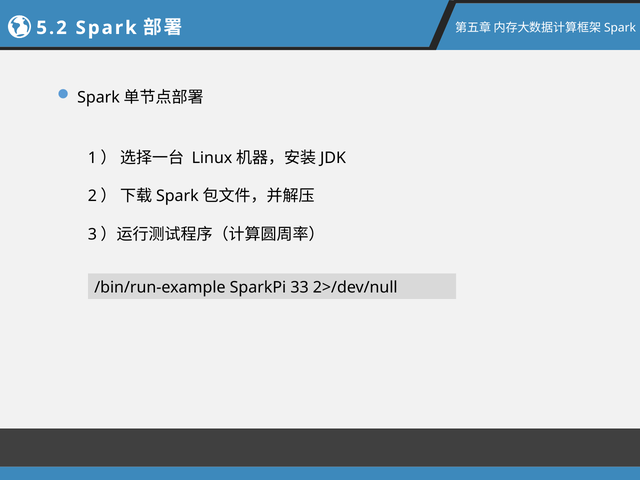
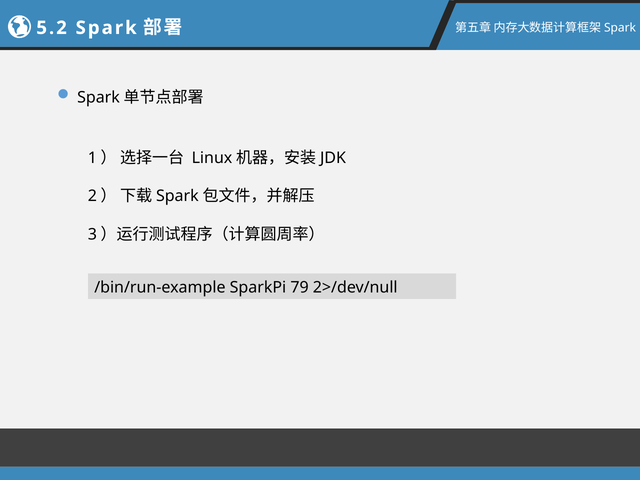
33: 33 -> 79 (300, 287)
